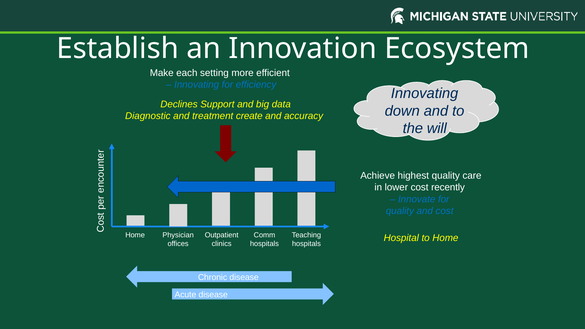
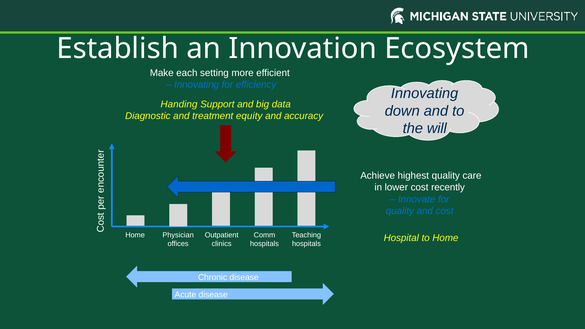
Declines: Declines -> Handing (179, 104)
create: create -> equity (249, 116)
